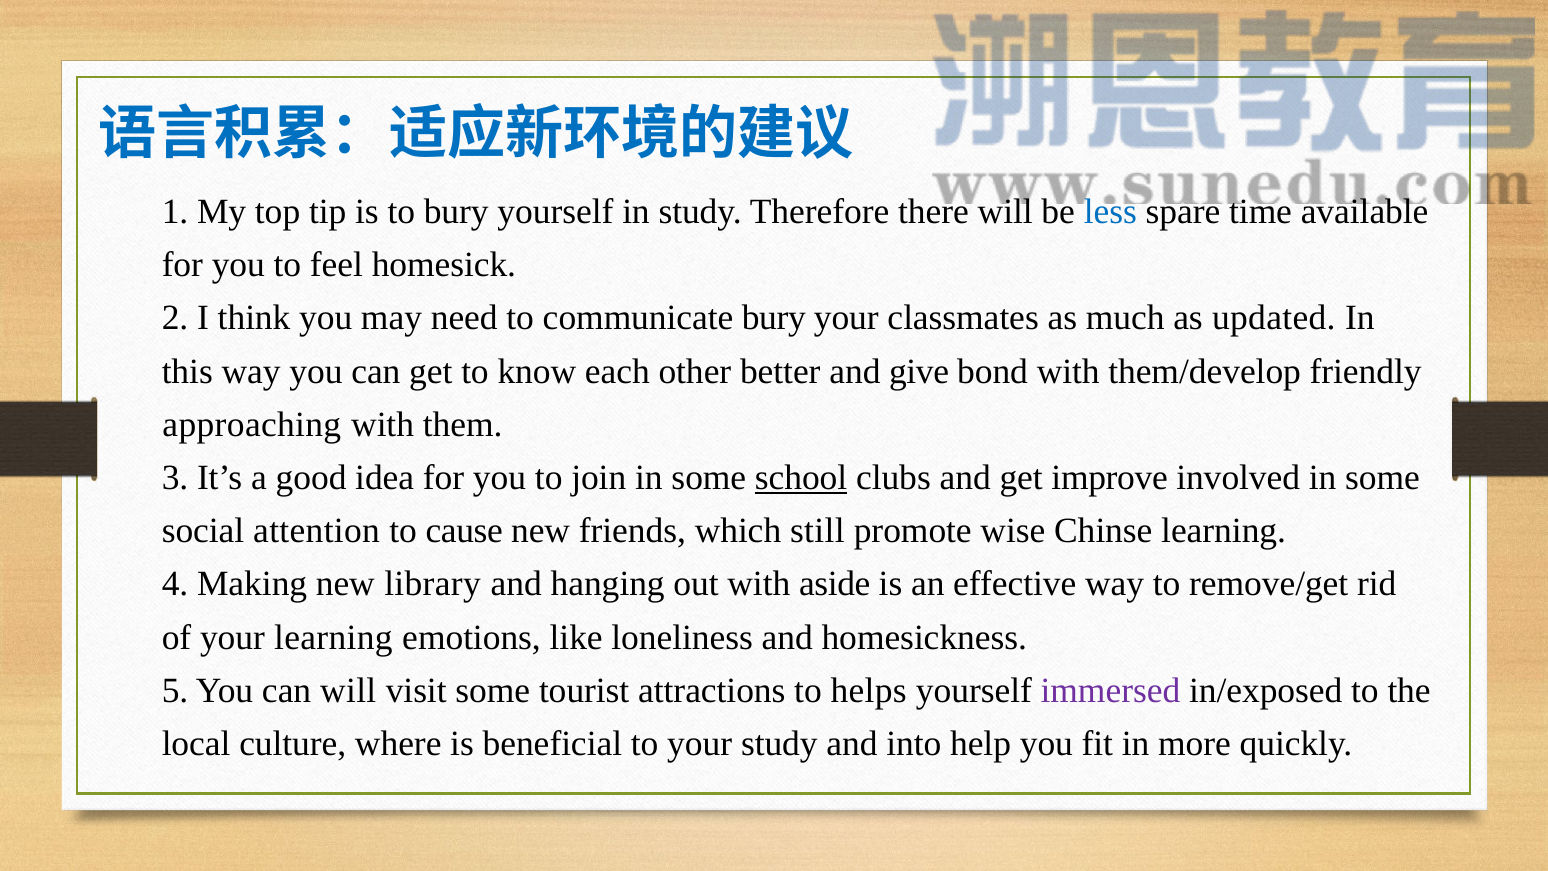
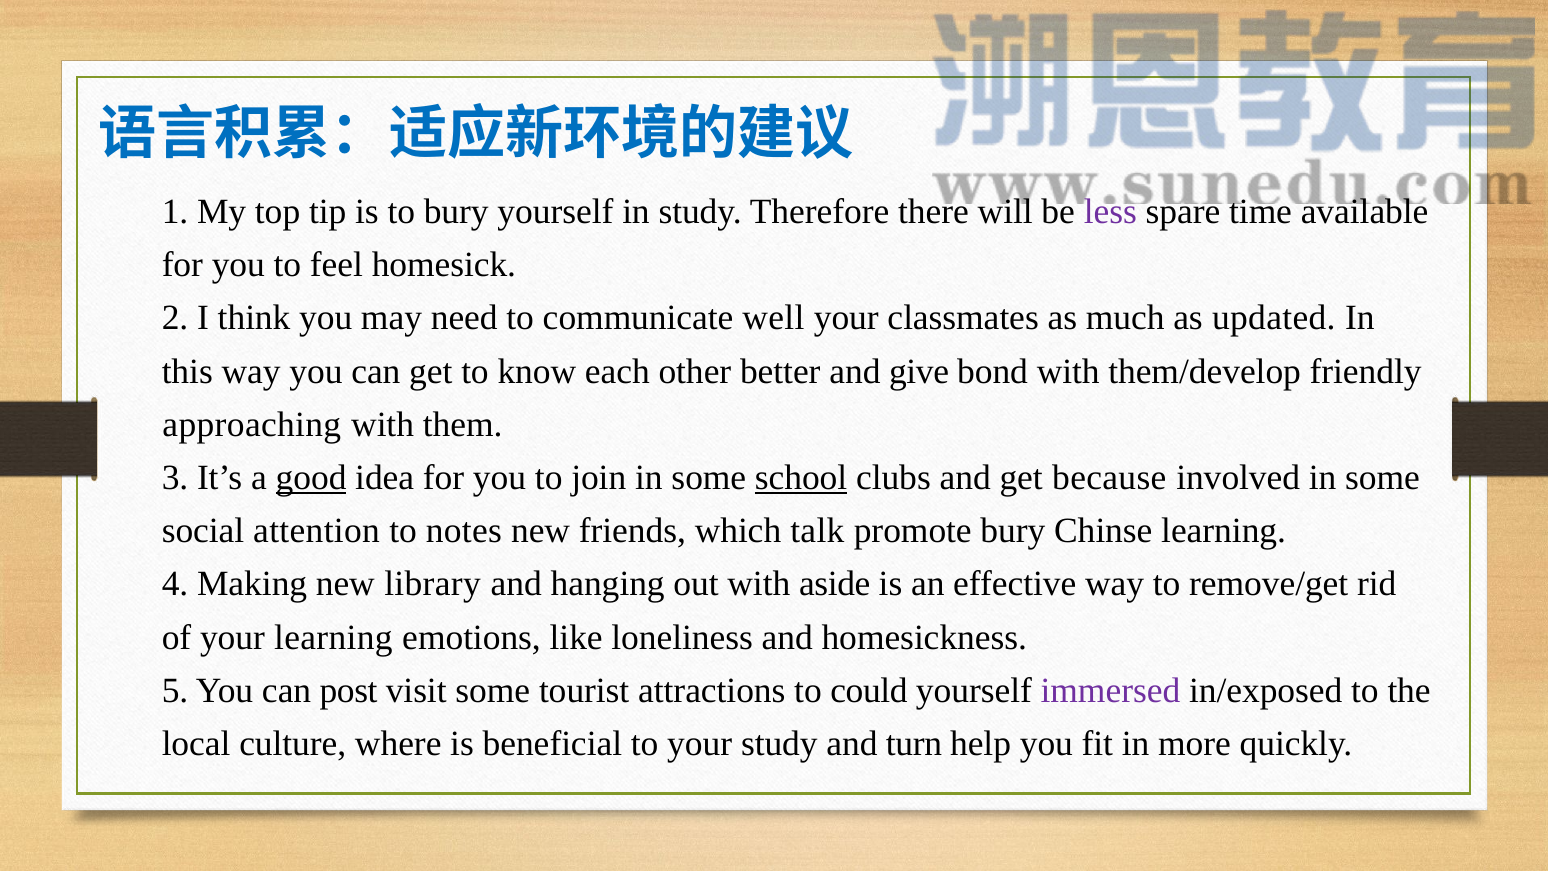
less colour: blue -> purple (1110, 212)
communicate bury: bury -> well (773, 318)
good underline: none -> present (311, 478)
improve: improve -> because (1109, 478)
cause: cause -> notes (464, 531)
still: still -> talk (817, 531)
promote wise: wise -> bury (1013, 531)
can will: will -> post (349, 690)
helps: helps -> could (869, 690)
into: into -> turn (914, 743)
